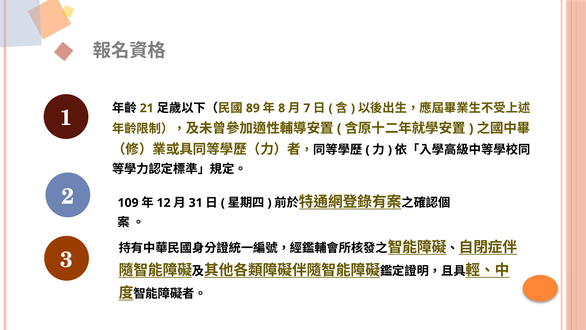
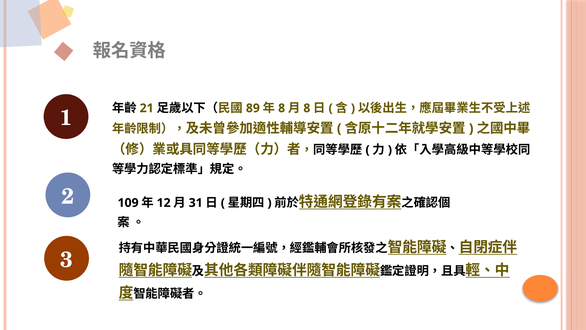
7: 7 -> 8 (307, 108)
